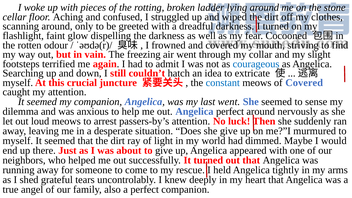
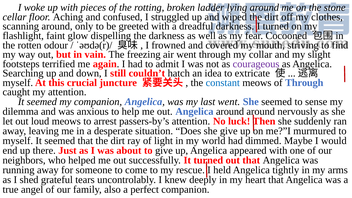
courageous colour: blue -> purple (256, 64)
of Covered: Covered -> Through (304, 83)
Angelica perfect: perfect -> around (230, 112)
